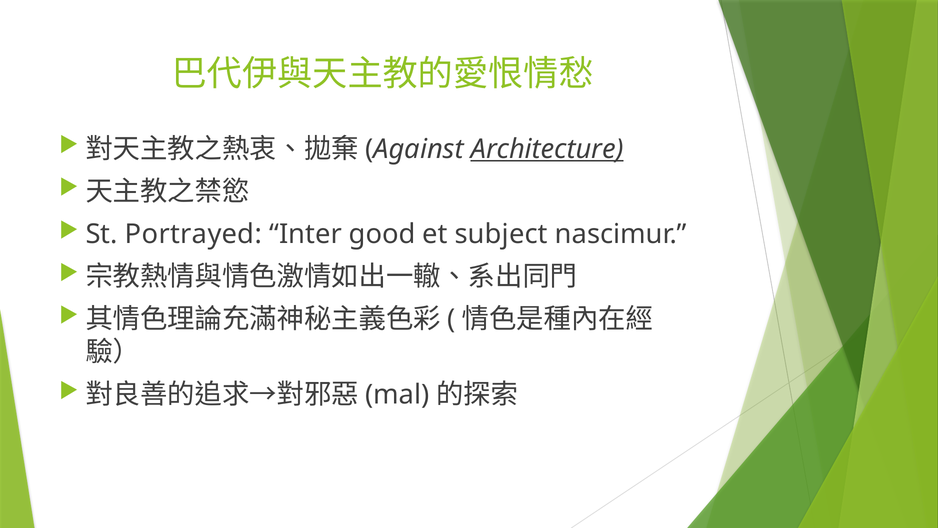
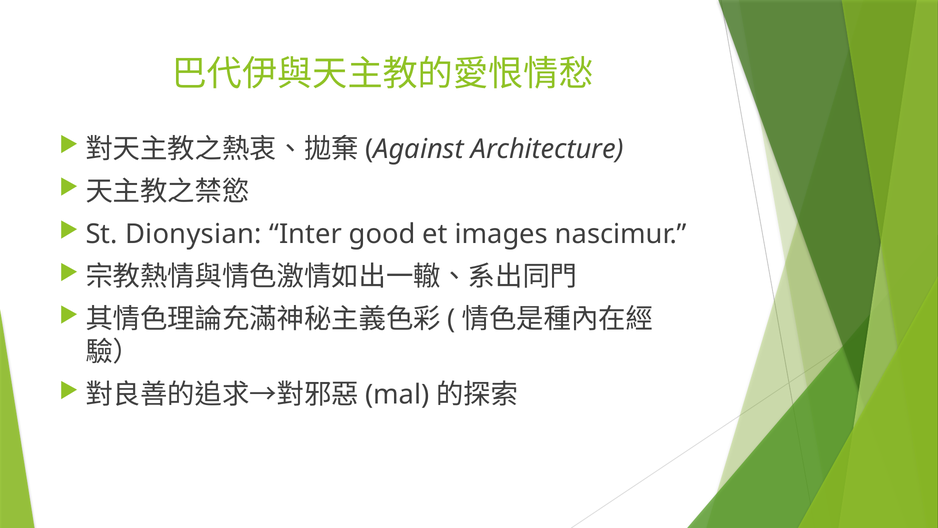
Architecture underline: present -> none (547, 149)
Portrayed: Portrayed -> Dionysian (193, 234)
subject: subject -> images (501, 234)
